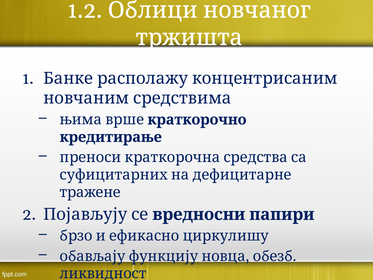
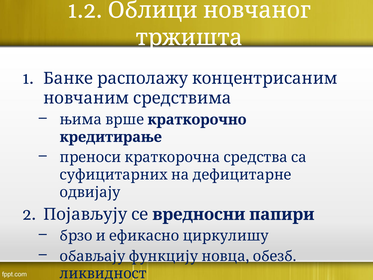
тражене: тражене -> одвијају (90, 192)
